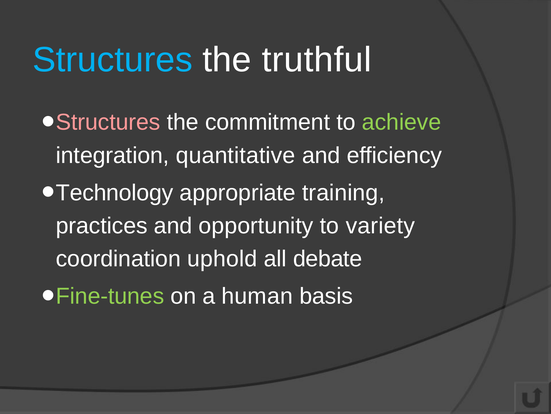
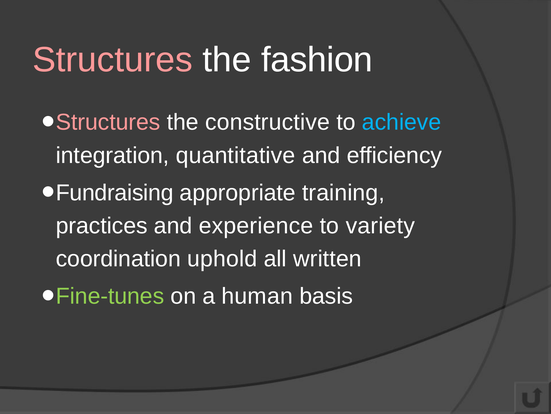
Structures colour: light blue -> pink (113, 60)
truthful: truthful -> fashion (317, 60)
commitment: commitment -> constructive (267, 122)
achieve colour: light green -> light blue (402, 122)
Technology: Technology -> Fundraising (115, 192)
opportunity: opportunity -> experience (256, 226)
debate: debate -> written (327, 259)
